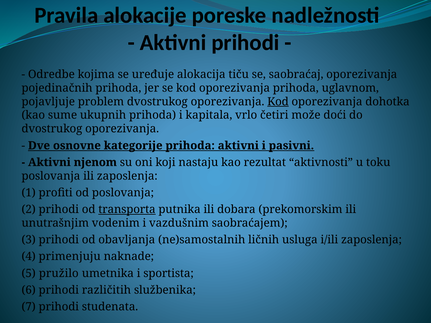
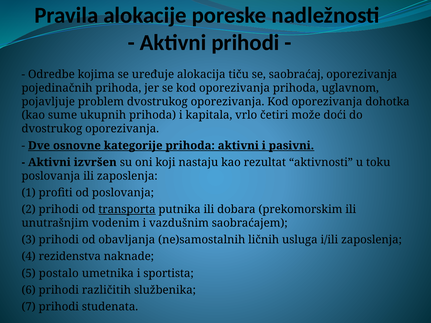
Kod underline: present -> none (278, 102)
njenom: njenom -> izvršen (95, 162)
primenjuju: primenjuju -> rezidenstva (70, 257)
pružilo: pružilo -> postalo (59, 273)
